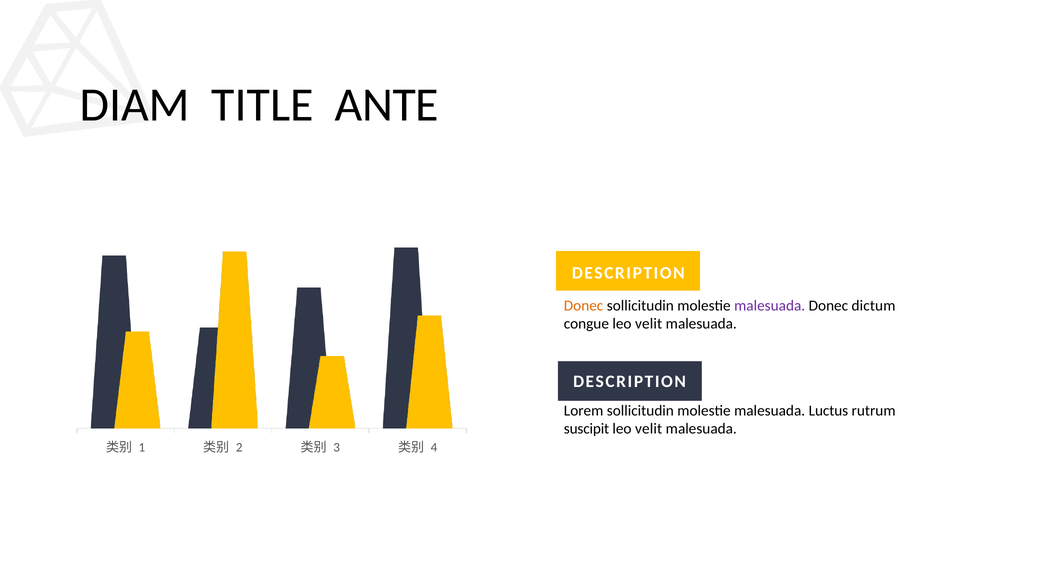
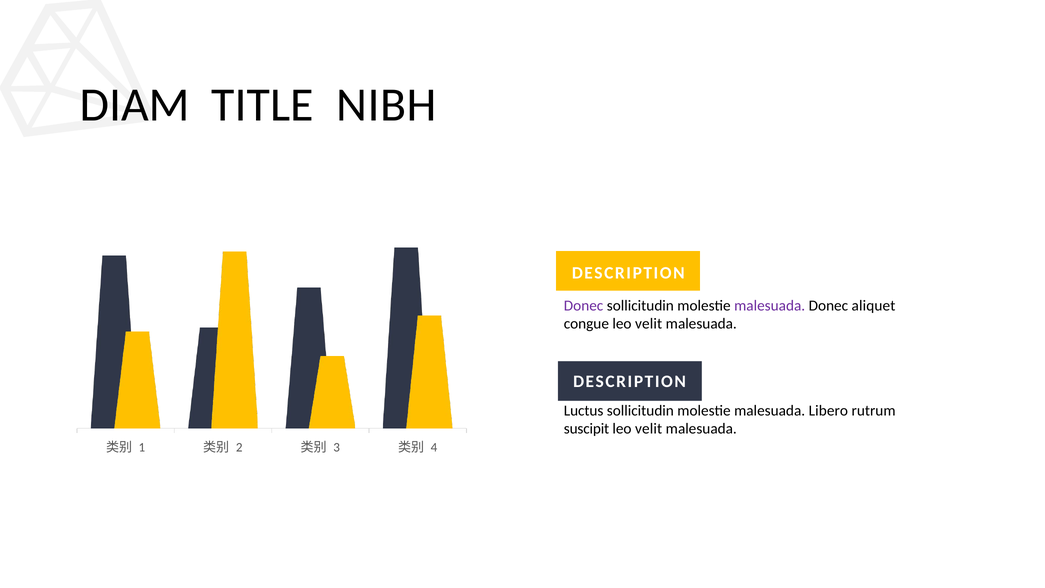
ANTE: ANTE -> NIBH (386, 105)
Donec colour: orange -> purple (584, 305)
dictum: dictum -> aliquet (874, 305)
Lorem: Lorem -> Luctus (584, 410)
Luctus: Luctus -> Libero (828, 410)
